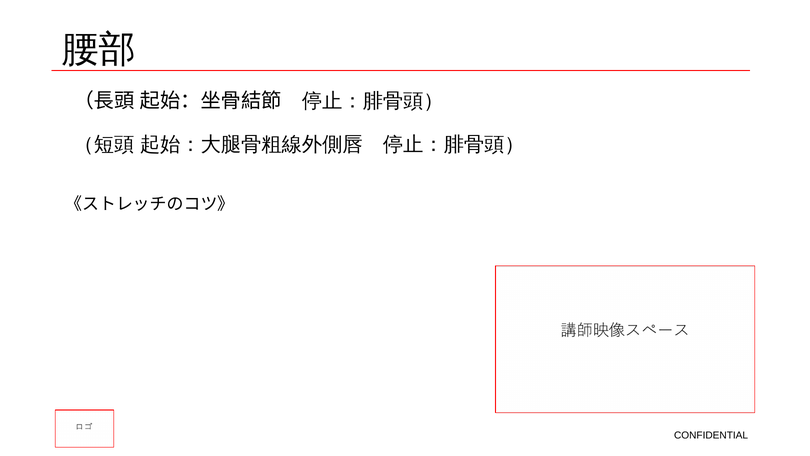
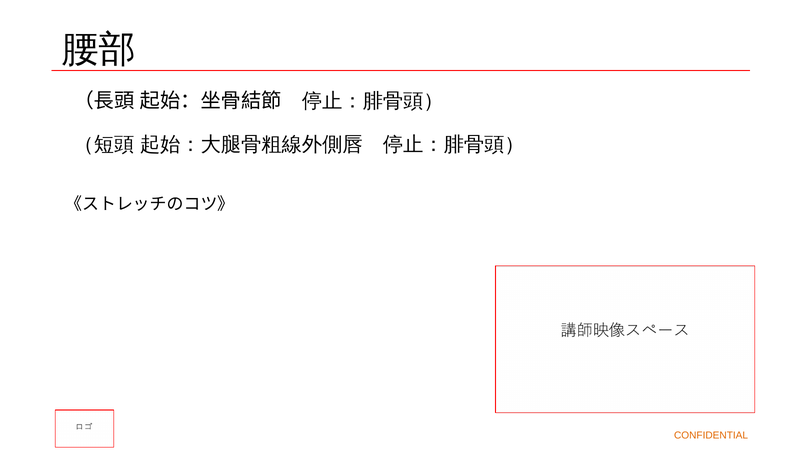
CONFIDENTIAL colour: black -> orange (711, 435)
